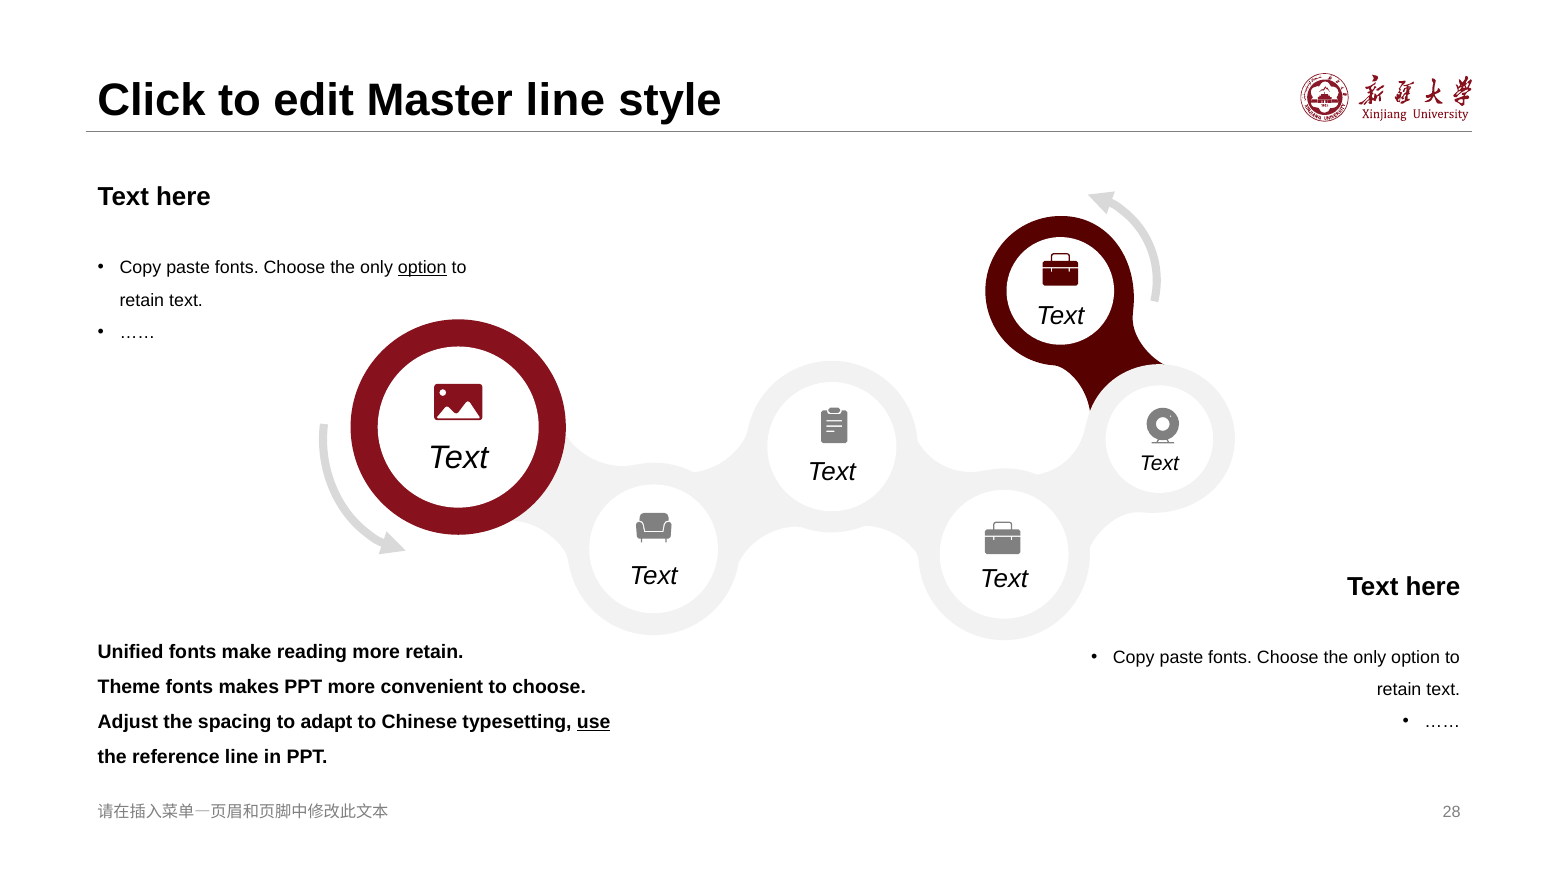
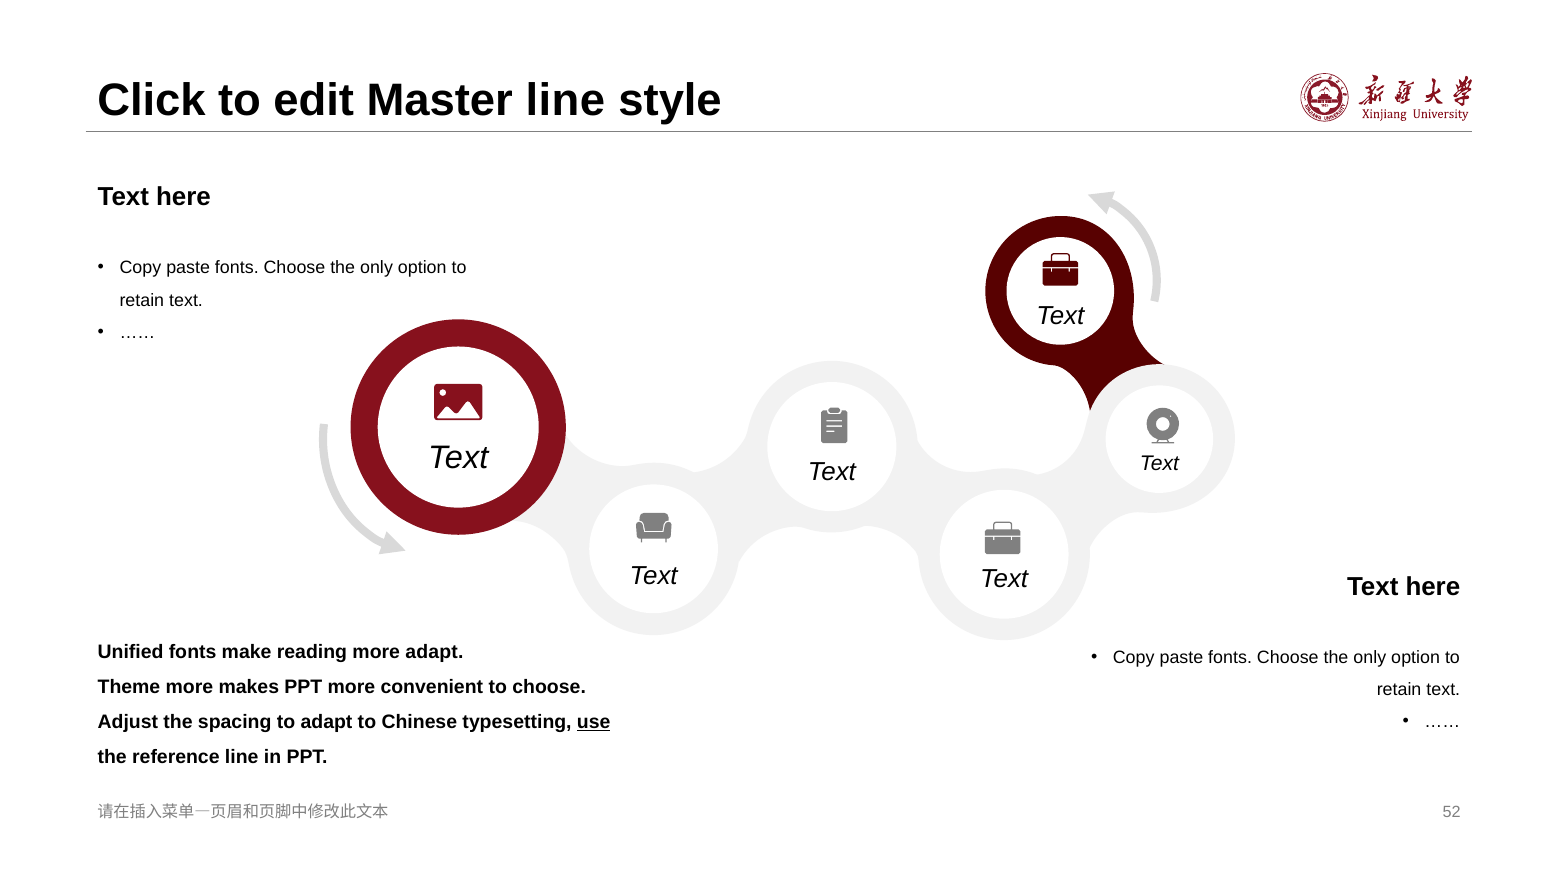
option underline: present -> none (422, 268)
more retain: retain -> adapt (434, 652)
Theme fonts: fonts -> more (189, 687)
28: 28 -> 52 (1452, 812)
